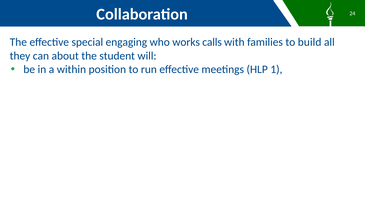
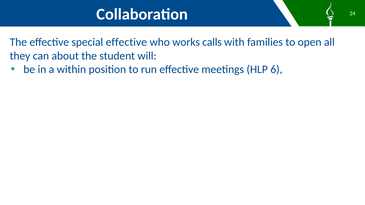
special engaging: engaging -> effective (126, 42)
build: build -> open (310, 42)
1: 1 -> 6 (276, 70)
